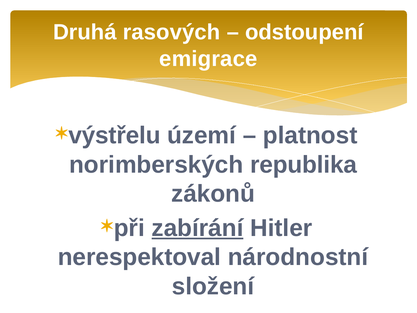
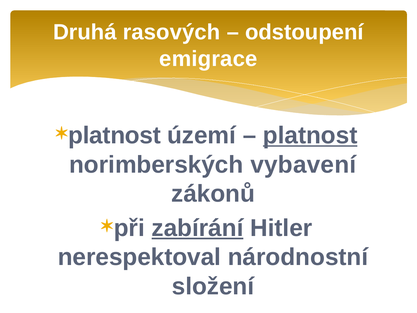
výstřelu: výstřelu -> platnost (115, 135)
platnost underline: none -> present (310, 135)
republika: republika -> vybavení (303, 165)
